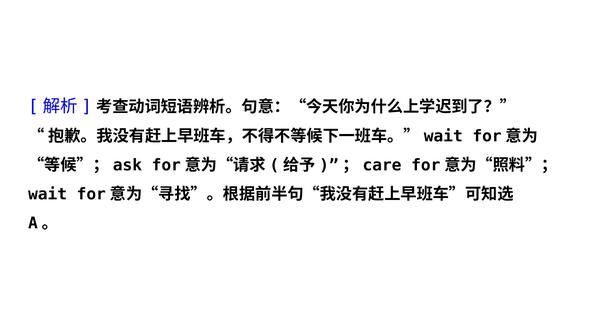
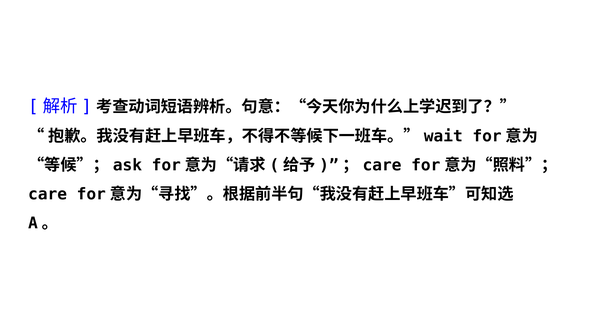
wait: wait -> care (48, 194)
